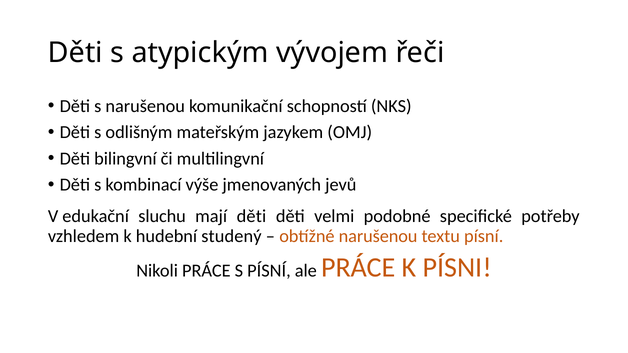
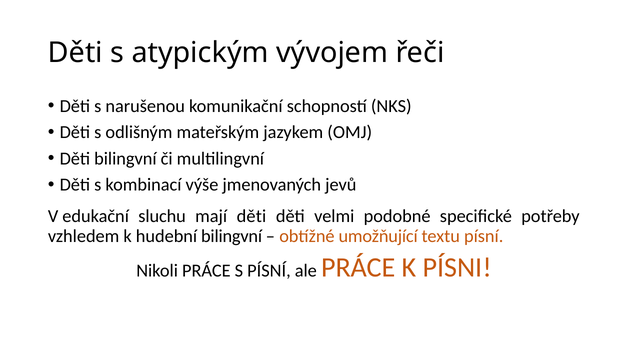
hudební studený: studený -> bilingvní (232, 236)
obtížné narušenou: narušenou -> umožňující (378, 236)
